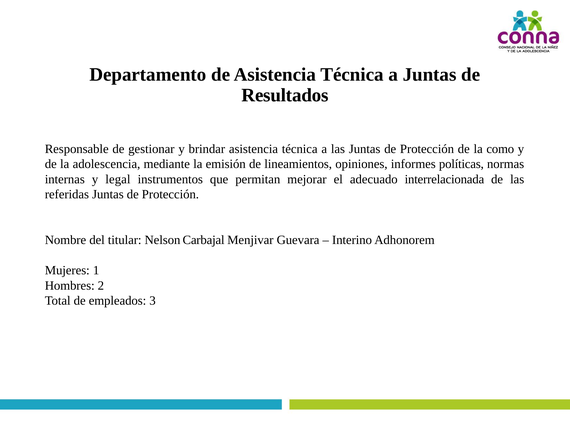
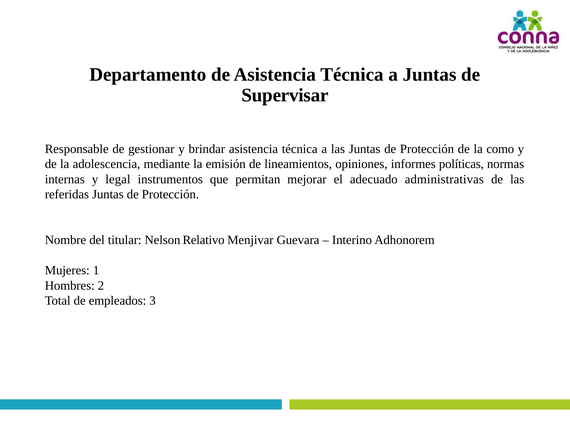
Resultados: Resultados -> Supervisar (285, 95)
interrelacionada: interrelacionada -> administrativas (444, 179)
Carbajal: Carbajal -> Relativo (204, 240)
